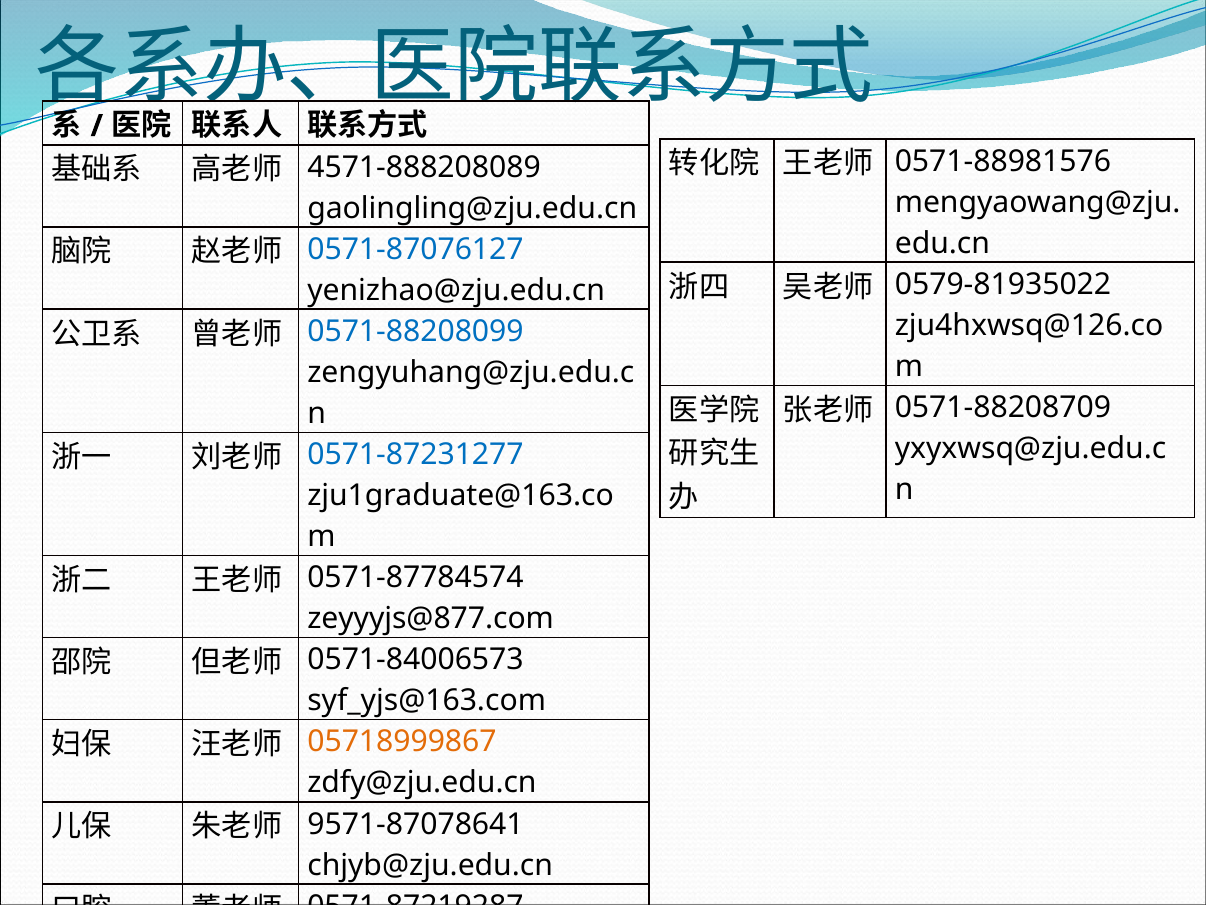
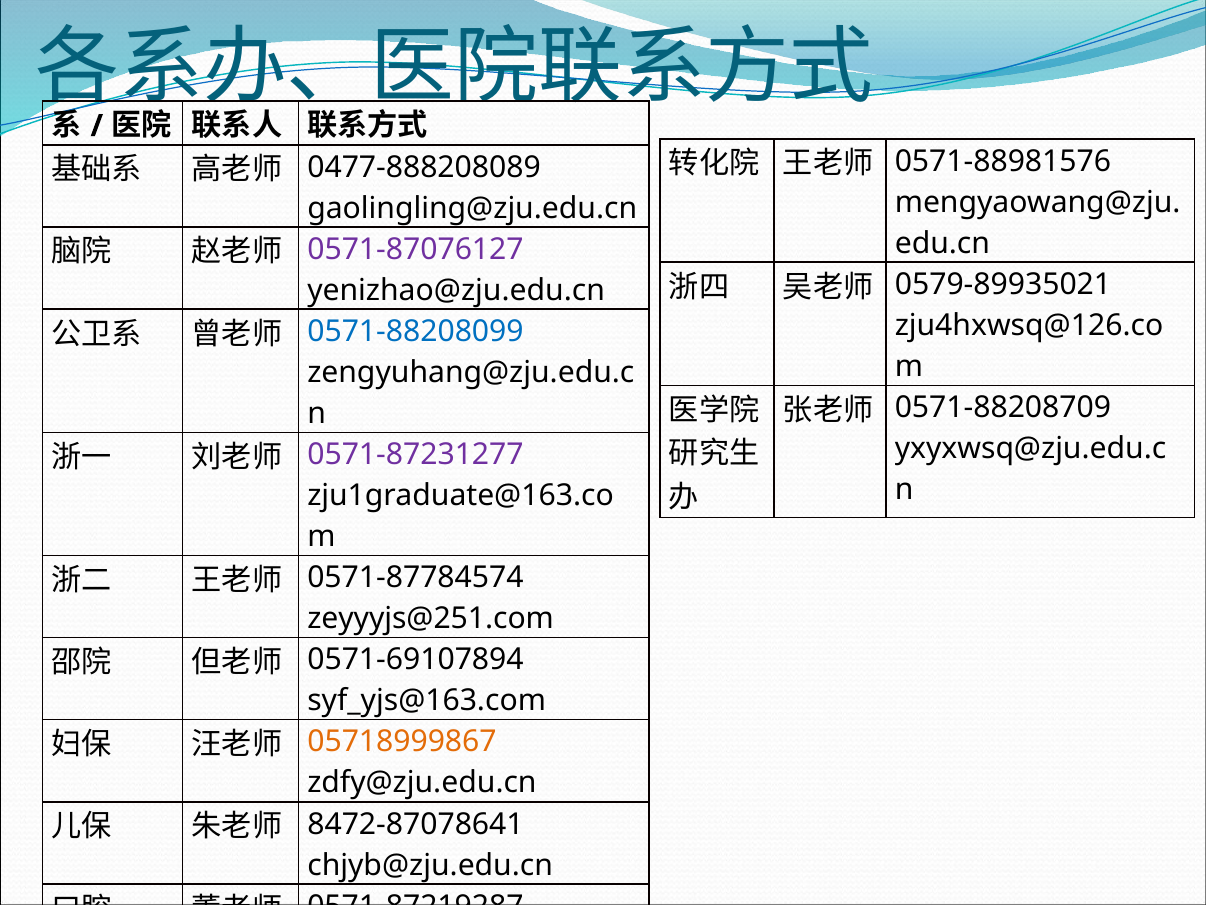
4571-888208089: 4571-888208089 -> 0477-888208089 (424, 167)
0571-87076127 colour: blue -> purple (416, 249)
0579-81935022: 0579-81935022 -> 0579-89935021 (1003, 284)
0571-87231277 colour: blue -> purple (416, 454)
zeyyyjs@877.com: zeyyyjs@877.com -> zeyyyjs@251.com (431, 618)
0571-84006573: 0571-84006573 -> 0571-69107894 (416, 659)
9571-87078641: 9571-87078641 -> 8472-87078641 (416, 824)
